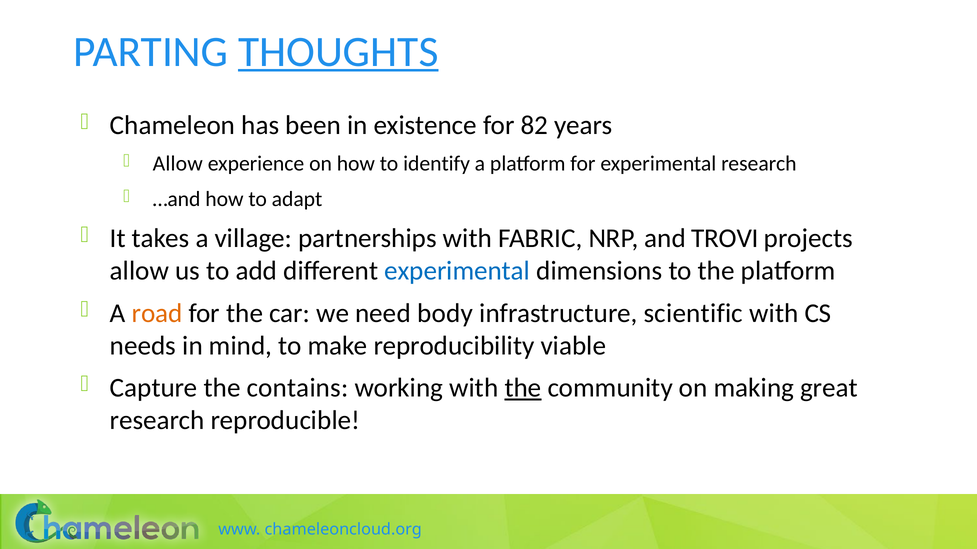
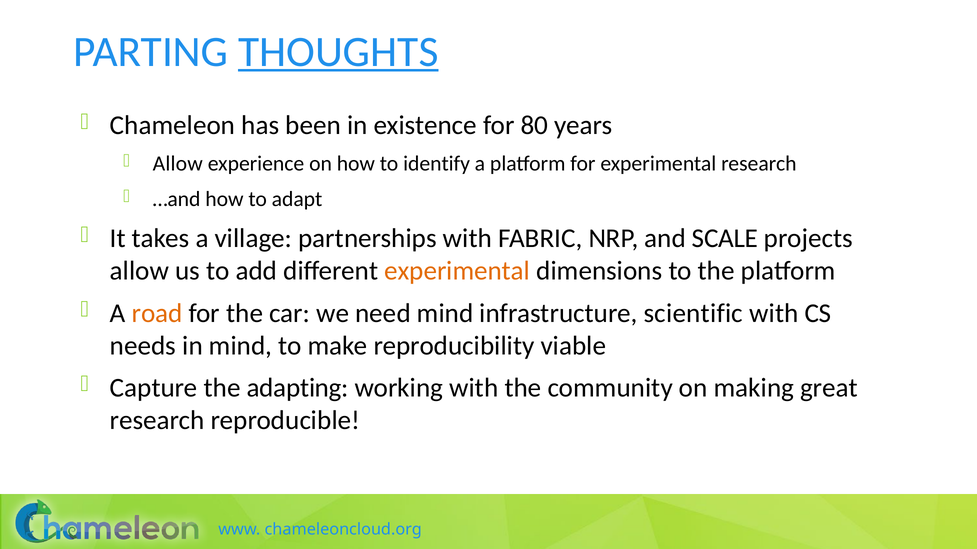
82: 82 -> 80 (534, 126)
TROVI: TROVI -> SCALE (725, 239)
experimental colour: blue -> orange (457, 271)
need body: body -> mind (445, 313)
contains: contains -> adapting (298, 388)
the underline: present -> none (523, 388)
